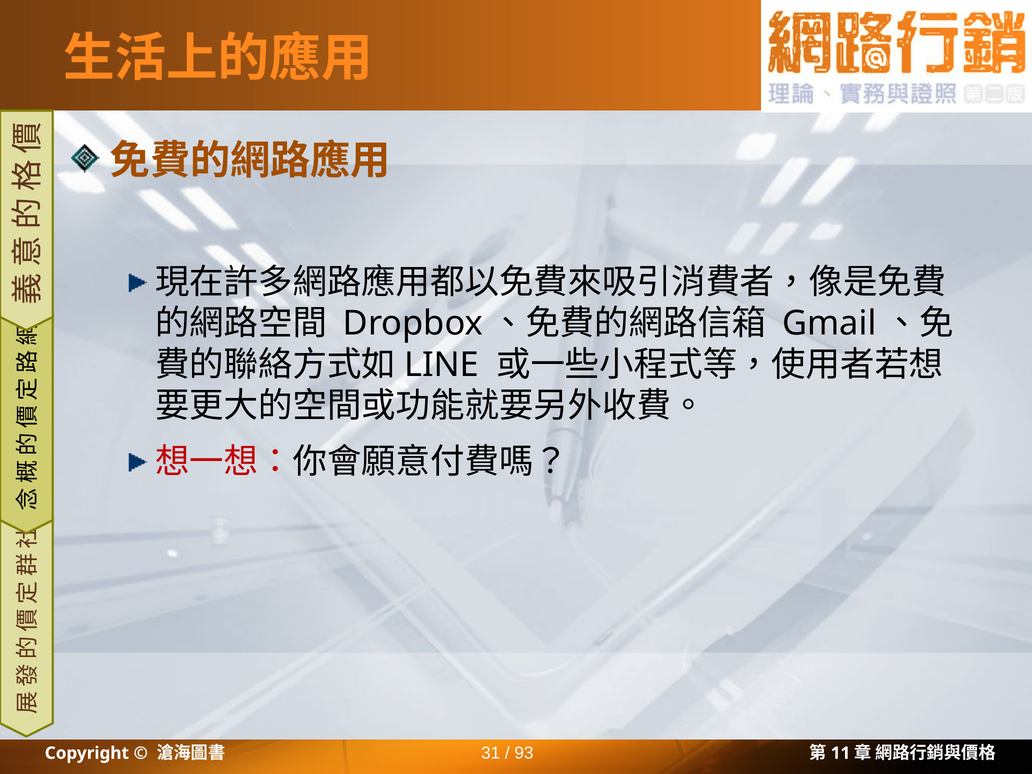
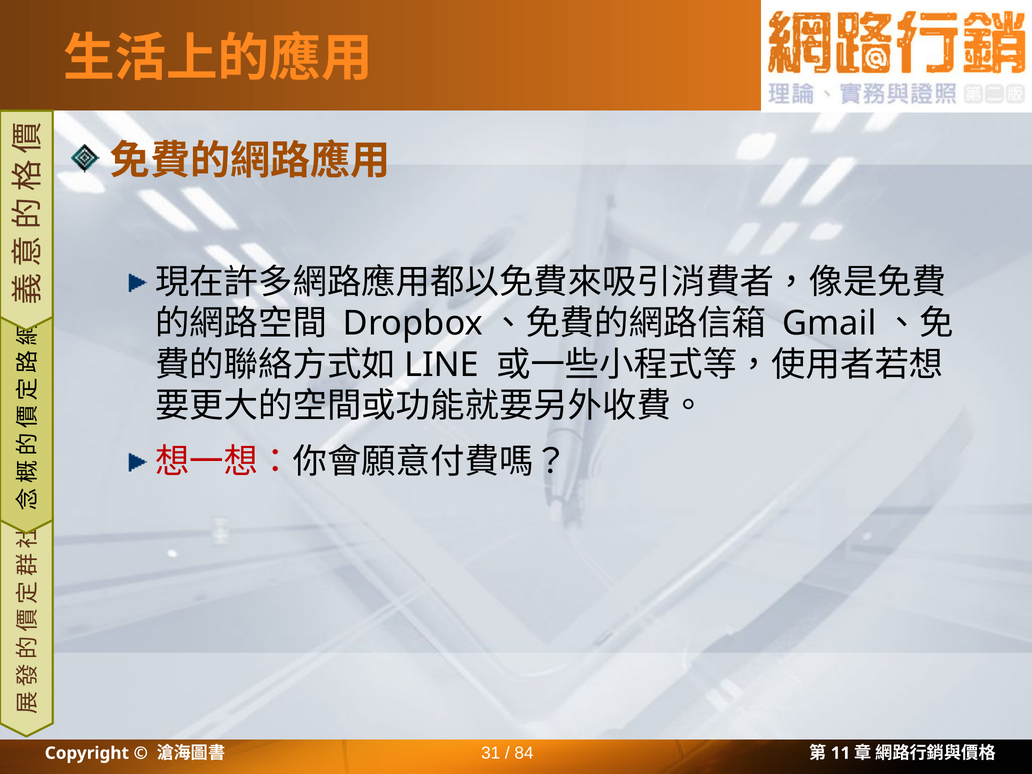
93: 93 -> 84 (524, 753)
